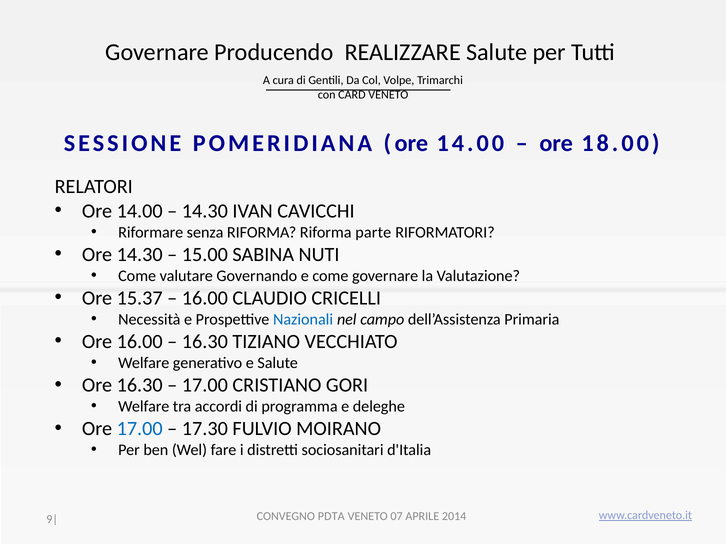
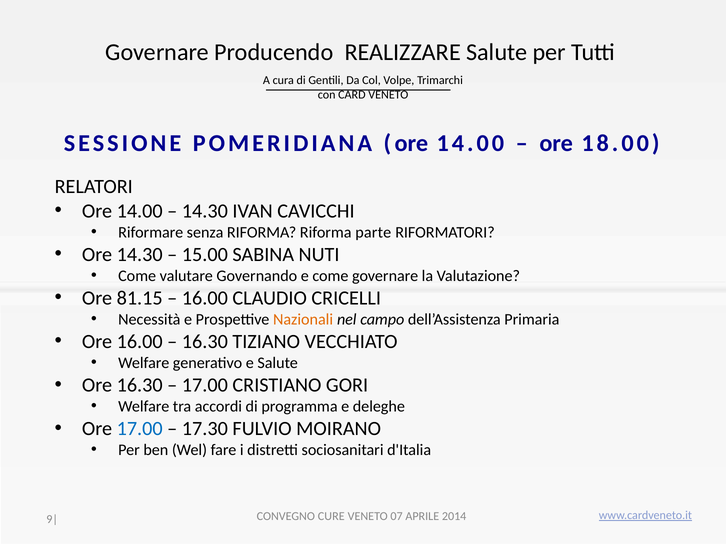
15.37: 15.37 -> 81.15 (140, 298)
Nazionali colour: blue -> orange (303, 320)
PDTA: PDTA -> CURE (331, 517)
